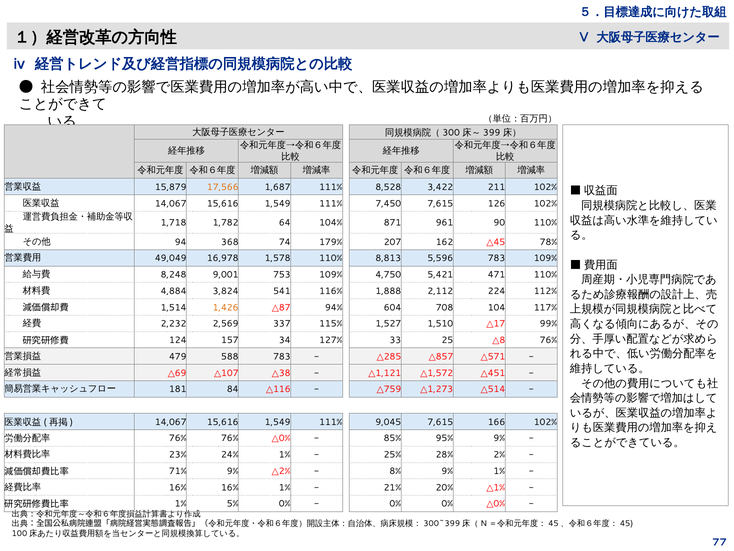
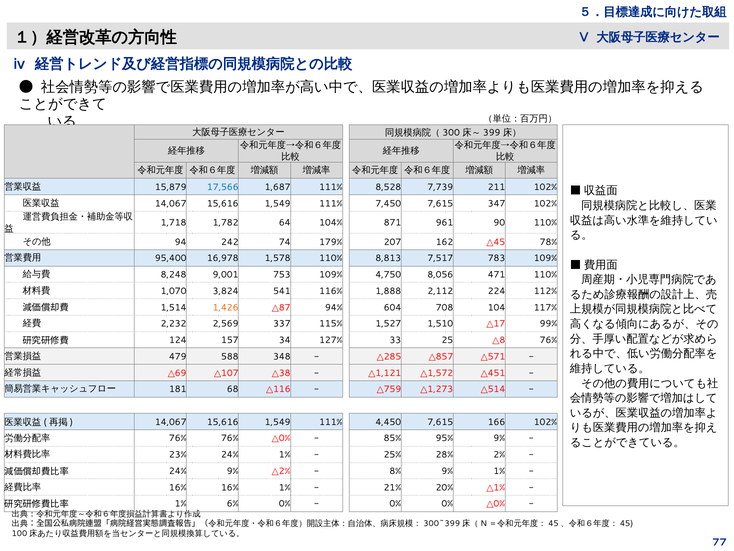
17,566 colour: orange -> blue (223, 187)
3,422: 3,422 -> 7,739 (440, 187)
126: 126 -> 347 (497, 203)
368: 368 -> 242 (230, 242)
49,049: 49,049 -> 95,400 (171, 258)
5,596: 5,596 -> 7,517 (440, 258)
5,421: 5,421 -> 8,056 (440, 275)
4,884: 4,884 -> 1,070 (174, 291)
588 783: 783 -> 348 (282, 356)
84: 84 -> 68 (233, 389)
9,045: 9,045 -> 4,450 (388, 422)
71%: 71% -> 24% (178, 471)
5%: 5% -> 6% (233, 503)
